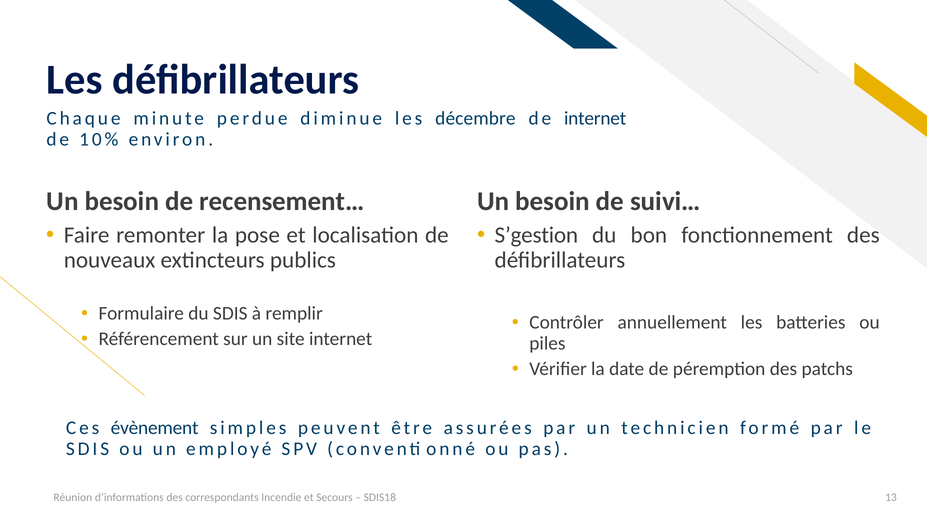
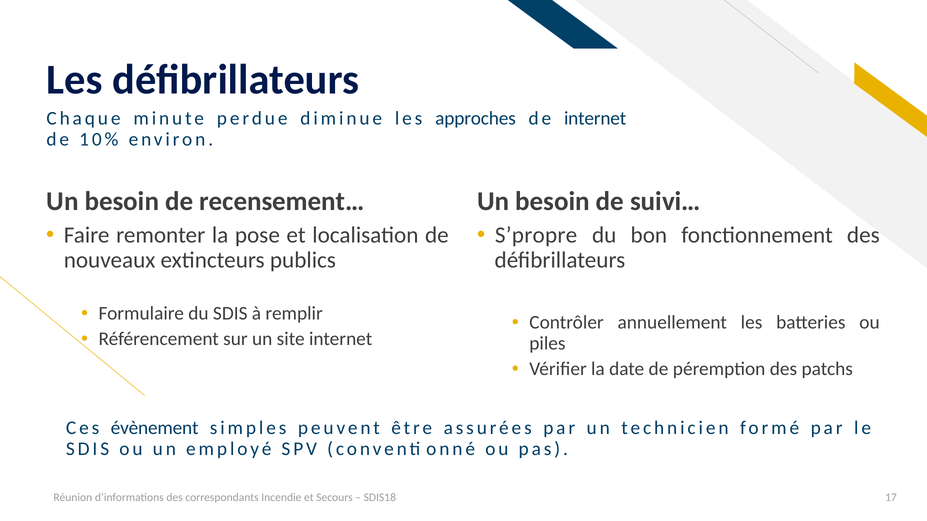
décembre: décembre -> approches (476, 118)
S’gestion: S’gestion -> S’propre (536, 235)
13: 13 -> 17 (891, 498)
